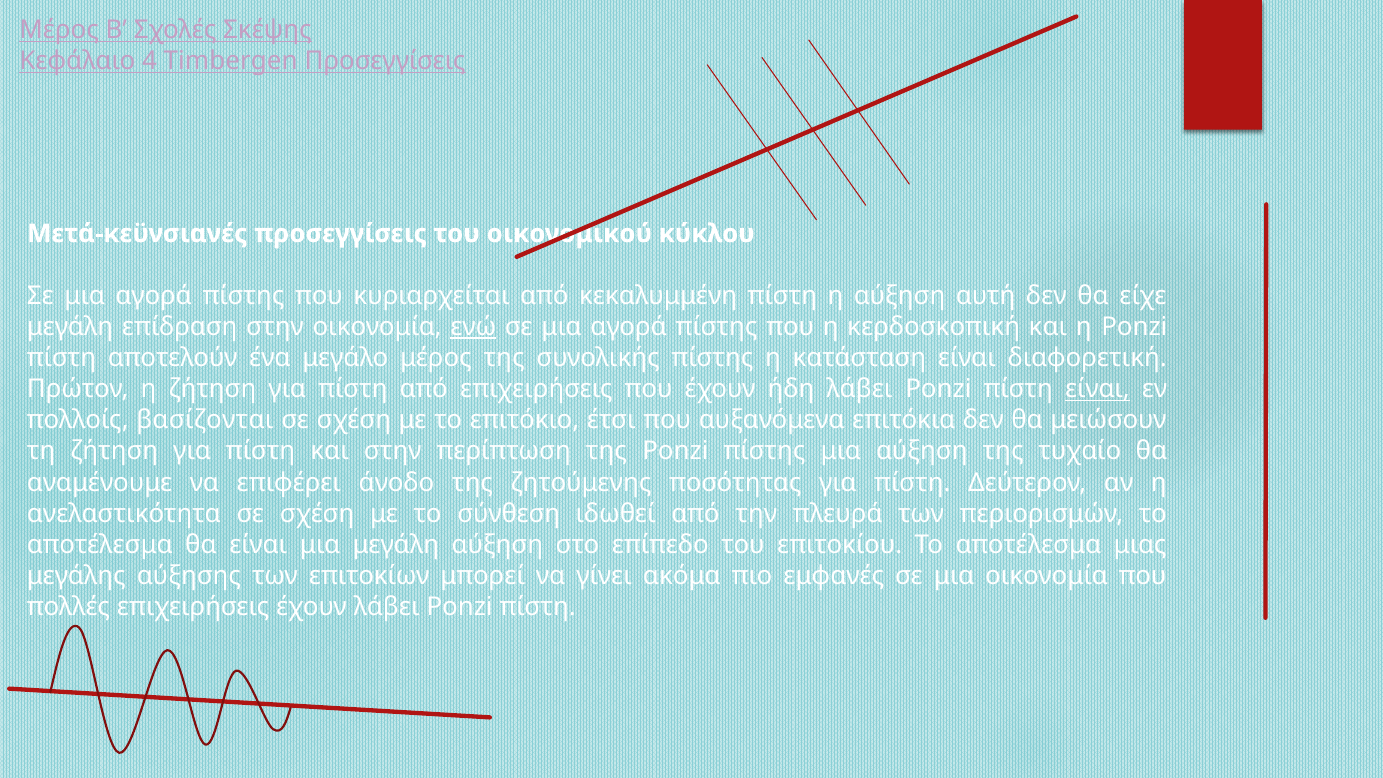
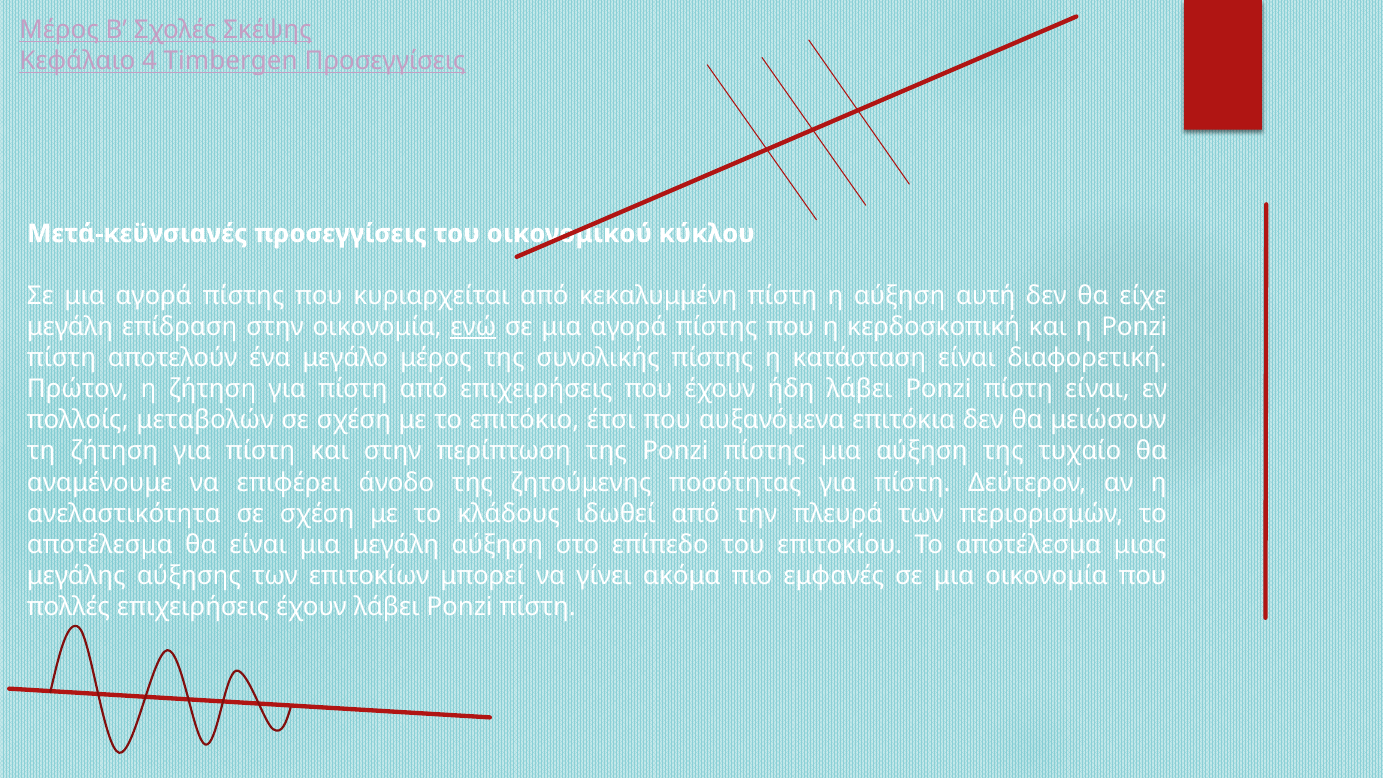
είναι underline: present -> none (1097, 389)
βασίζονται: βασίζονται -> μεταβολών (205, 420)
σύνθεση: σύνθεση -> κλάδους (509, 514)
